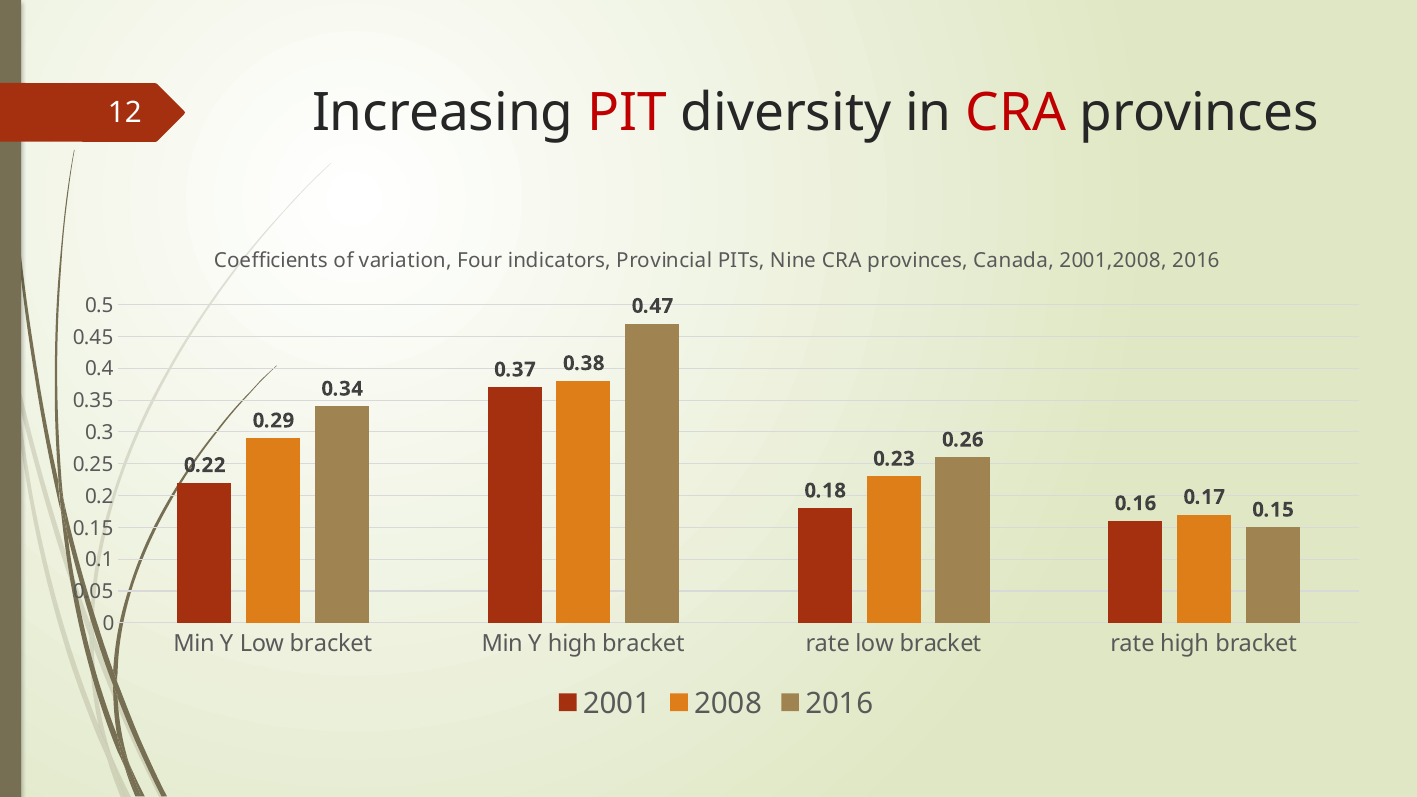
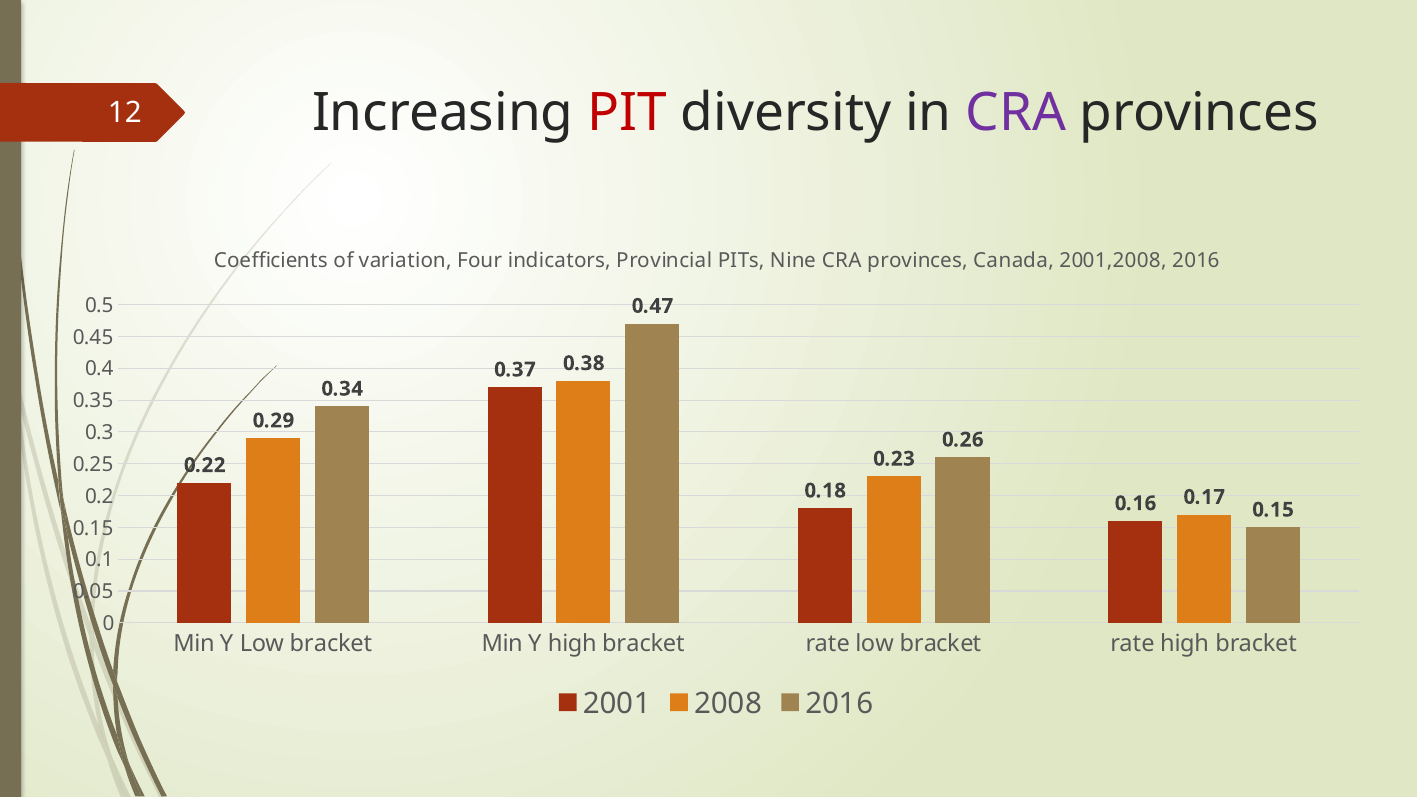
CRA colour: red -> purple (1016, 113)
